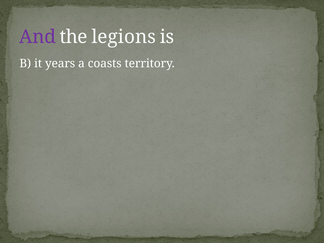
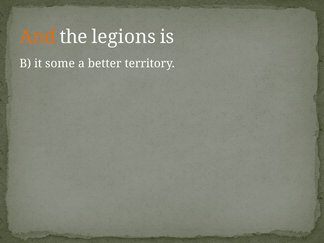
And colour: purple -> orange (38, 37)
years: years -> some (60, 63)
coasts: coasts -> better (105, 63)
